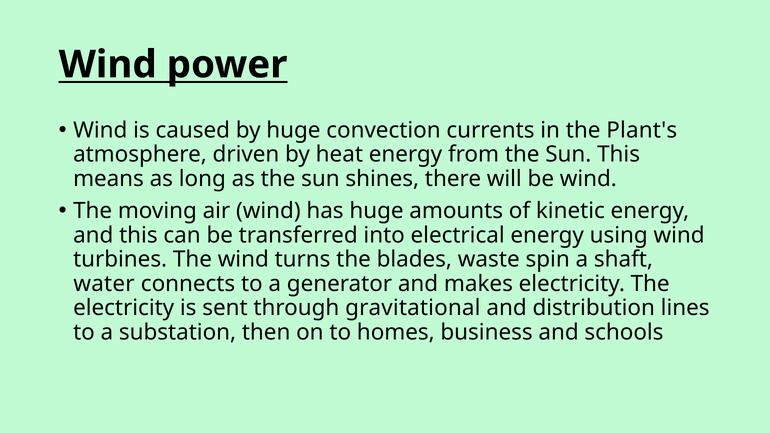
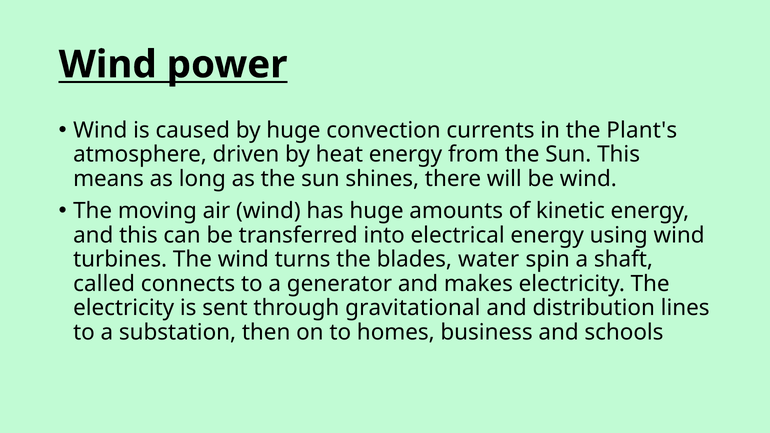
waste: waste -> water (489, 260)
water: water -> called (104, 284)
